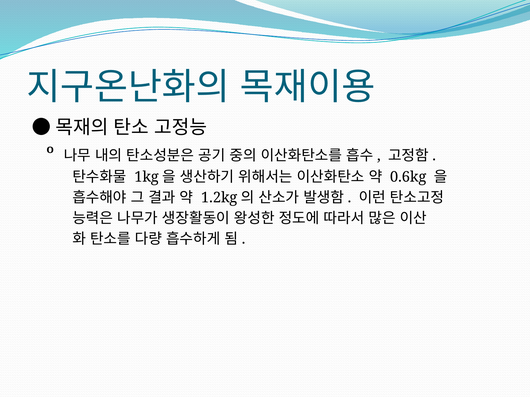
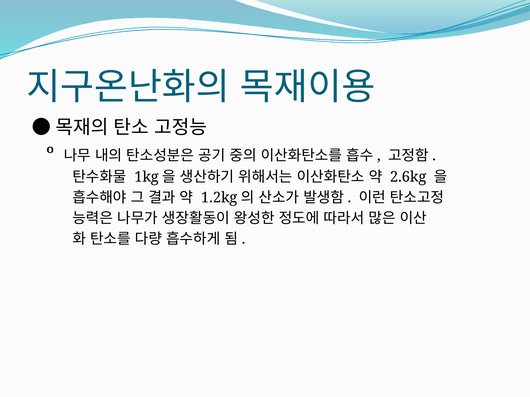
0.6kg: 0.6kg -> 2.6kg (408, 177)
